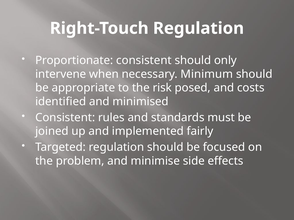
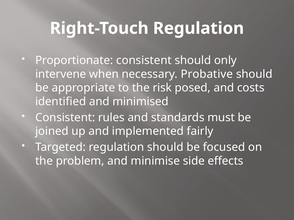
Minimum: Minimum -> Probative (207, 74)
